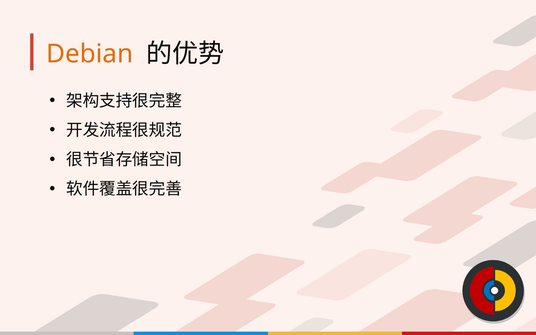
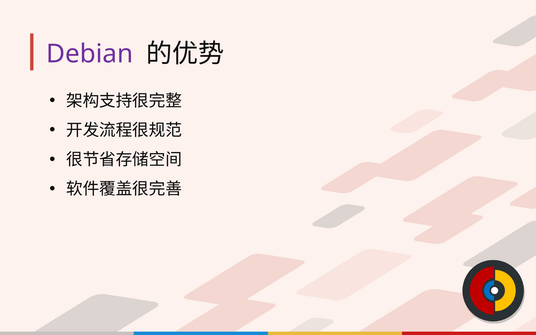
Debian colour: orange -> purple (90, 54)
